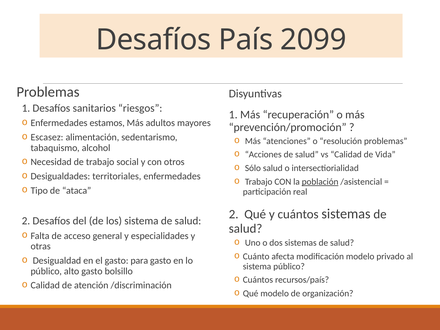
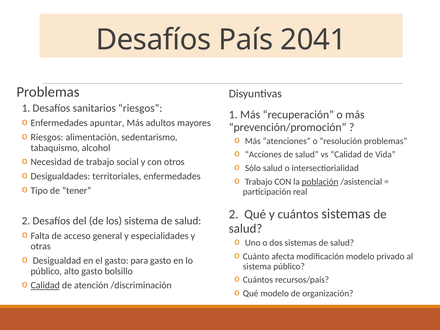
2099: 2099 -> 2041 (313, 40)
estamos: estamos -> apuntar (107, 123)
o Escasez: Escasez -> Riesgos (47, 137)
ataca: ataca -> tener (77, 191)
Calidad underline: none -> present (45, 285)
